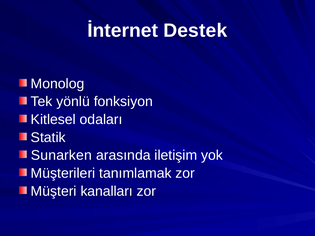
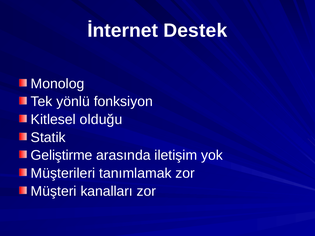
odaları: odaları -> olduğu (101, 120)
Sunarken: Sunarken -> Geliştirme (62, 156)
